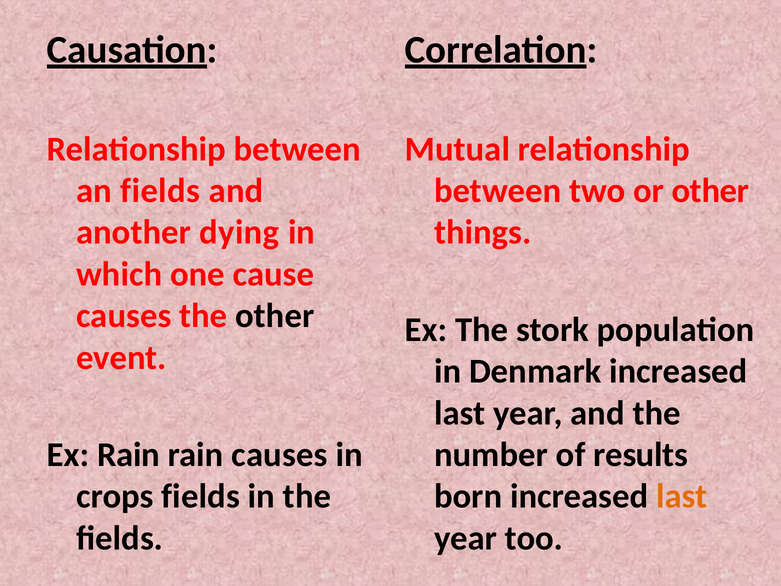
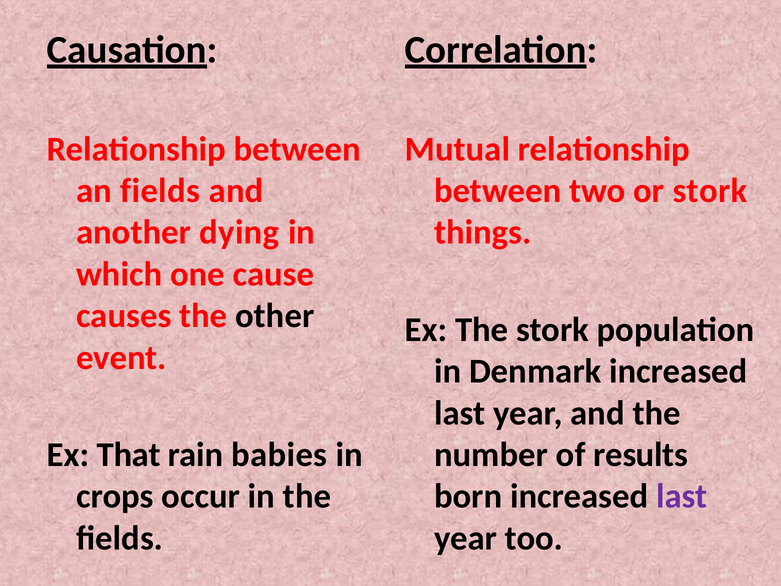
or other: other -> stork (710, 191)
Ex Rain: Rain -> That (129, 455)
rain causes: causes -> babies (279, 455)
crops fields: fields -> occur (201, 496)
last colour: orange -> purple (682, 496)
